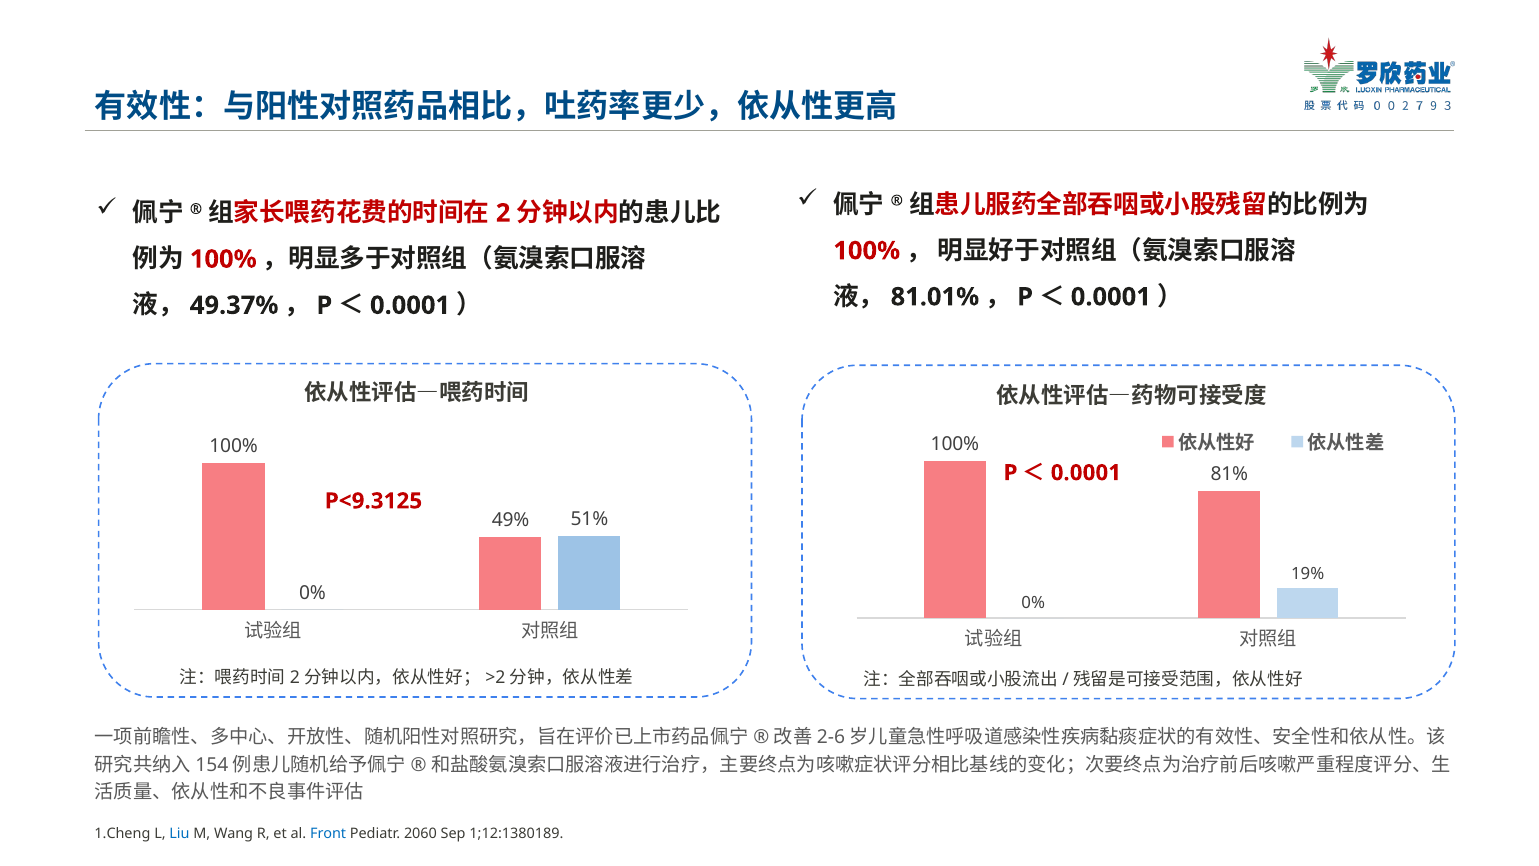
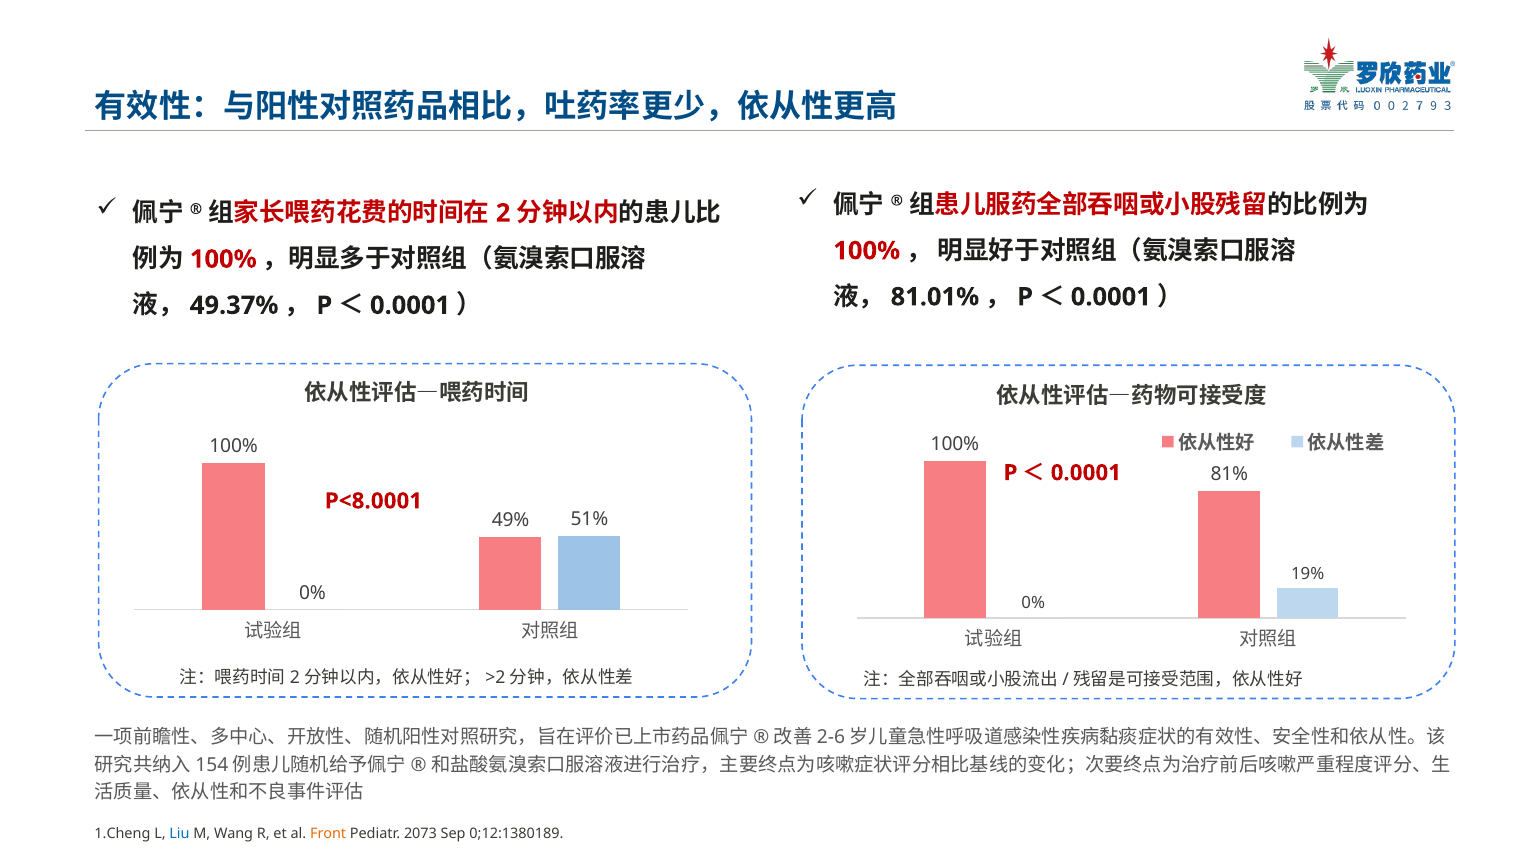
P<9.3125: P<9.3125 -> P<8.0001 (374, 501)
Front colour: blue -> orange (328, 833)
2060: 2060 -> 2073 (420, 833)
1;12:1380189: 1;12:1380189 -> 0;12:1380189 (516, 833)
